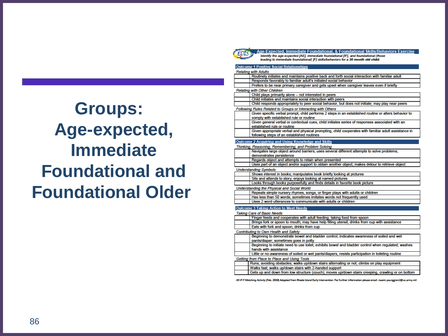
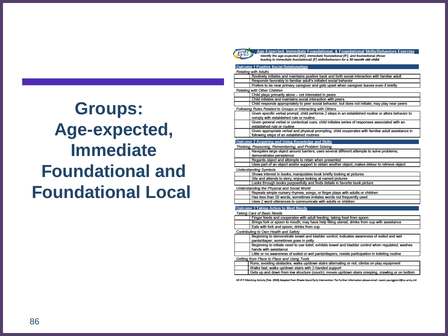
Older: Older -> Local (168, 192)
